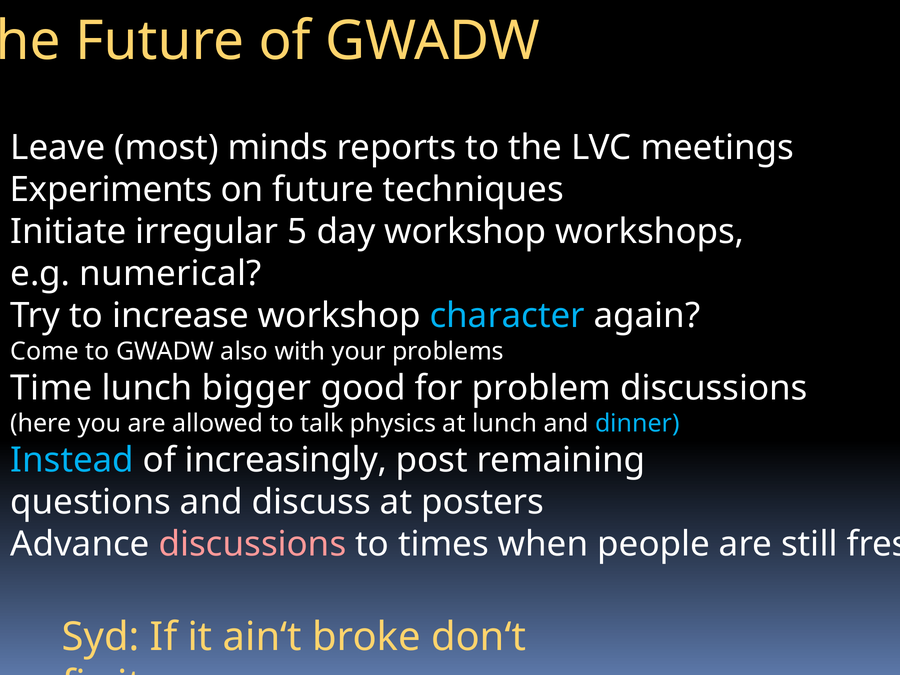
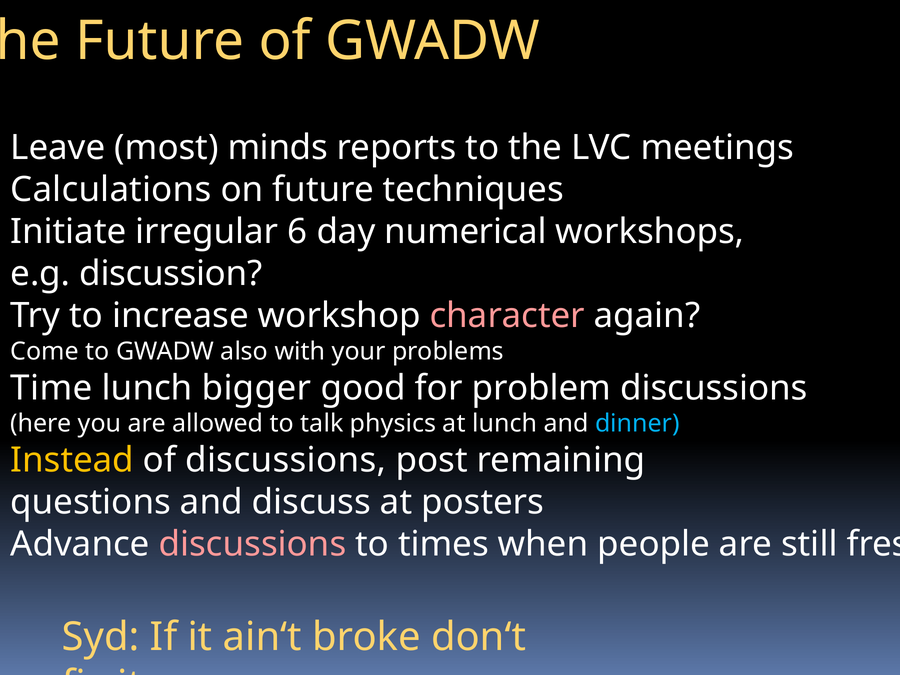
Experiments: Experiments -> Calculations (111, 190)
5: 5 -> 6 (297, 232)
day workshop: workshop -> numerical (466, 232)
numerical: numerical -> discussion (171, 274)
character colour: light blue -> pink (507, 316)
Instead colour: light blue -> yellow (72, 460)
of increasingly: increasingly -> discussions (286, 460)
